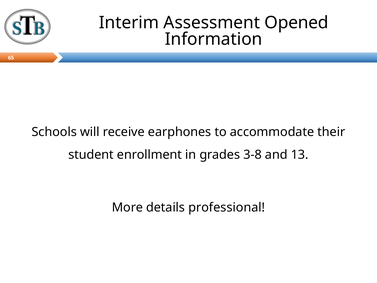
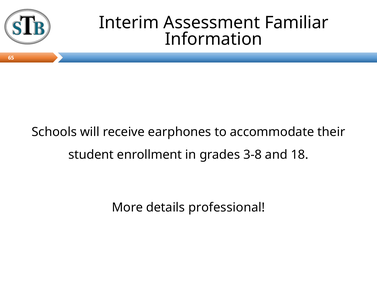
Opened: Opened -> Familiar (297, 23)
13: 13 -> 18 (300, 155)
